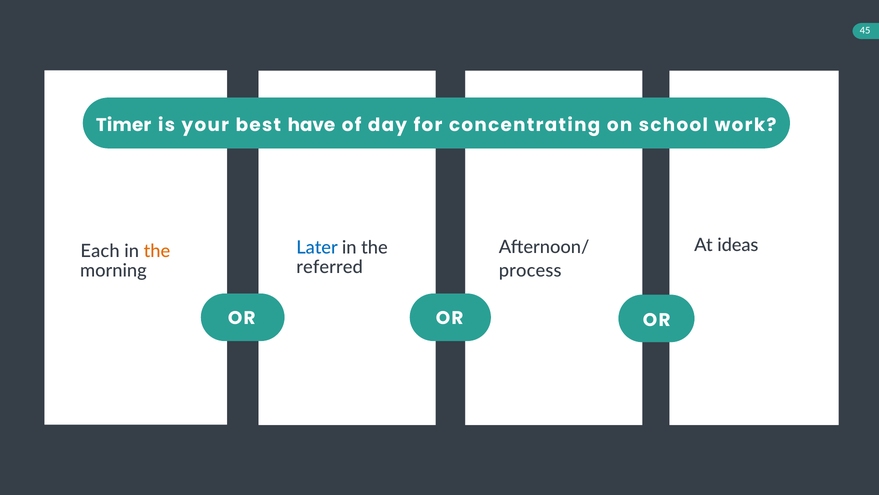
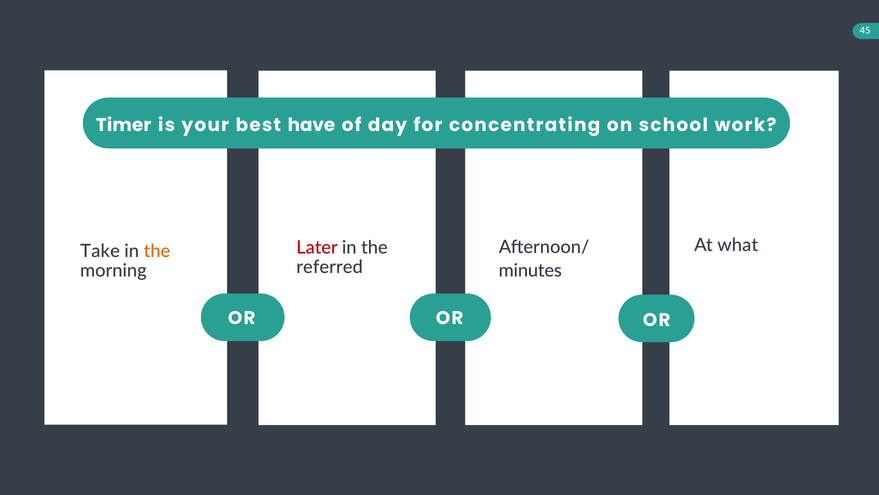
ideas: ideas -> what (738, 245)
Later colour: blue -> red (317, 247)
Each: Each -> Take (100, 251)
process: process -> minutes (530, 270)
